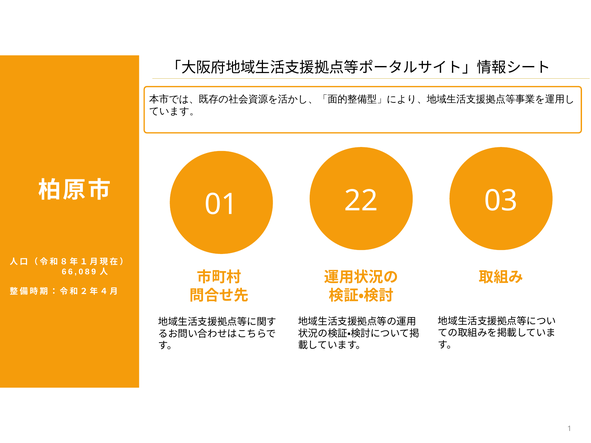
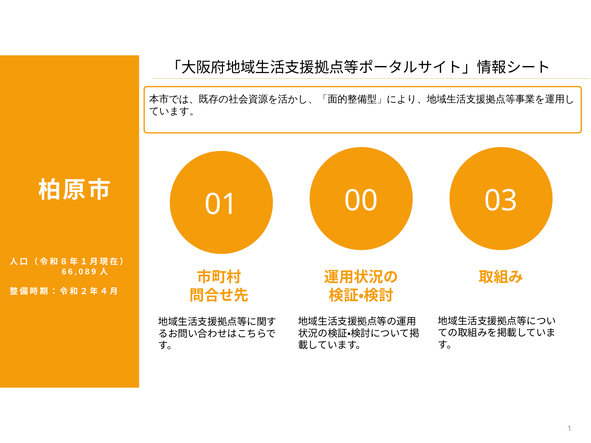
22: 22 -> 00 (361, 201)
